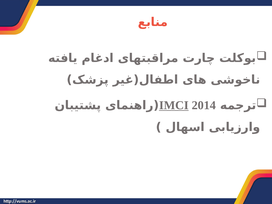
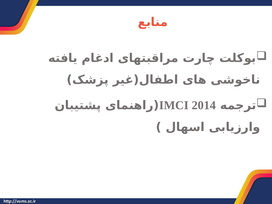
IMCI underline: present -> none (174, 105)
